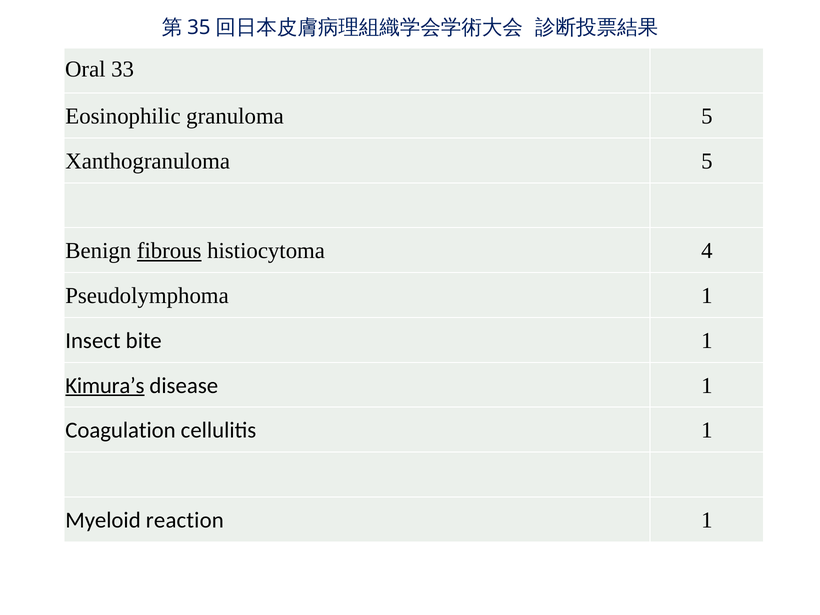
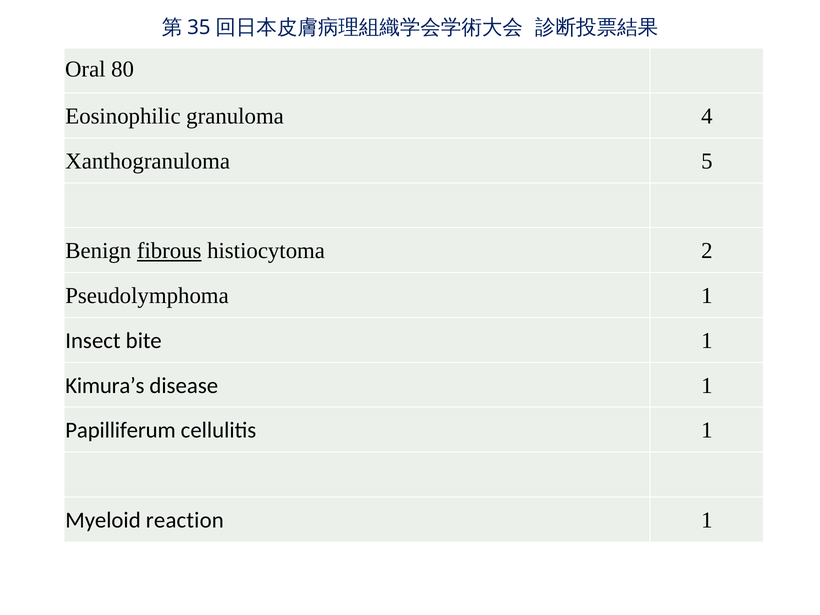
33: 33 -> 80 (123, 69)
granuloma 5: 5 -> 4 (707, 116)
4: 4 -> 2 (707, 251)
Kimura’s underline: present -> none (105, 386)
Coagulation: Coagulation -> Papilliferum (121, 430)
